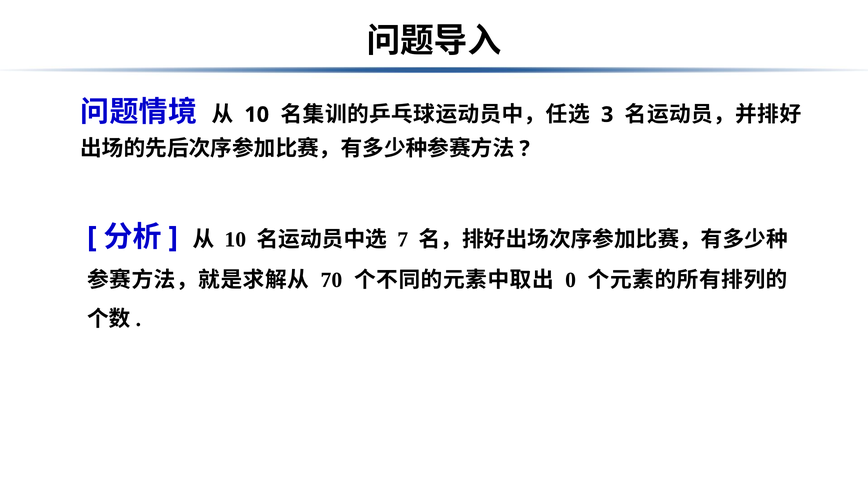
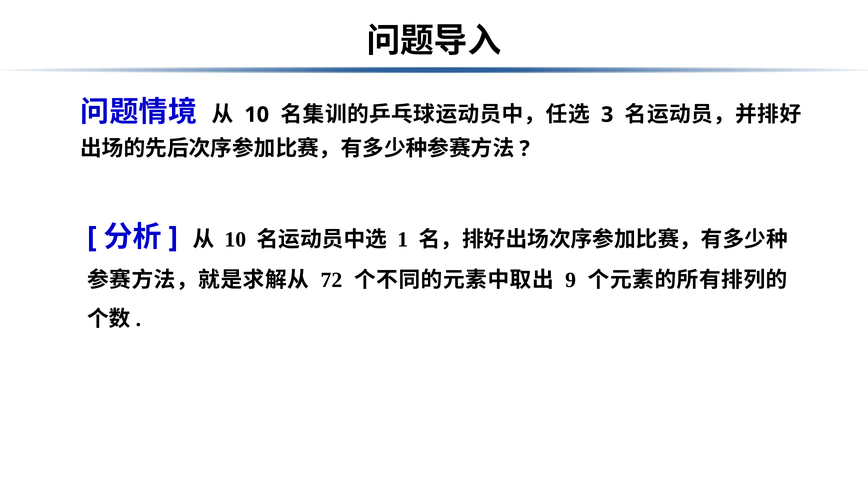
7: 7 -> 1 (403, 240)
70: 70 -> 72 (331, 280)
0: 0 -> 9 (571, 280)
